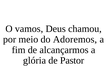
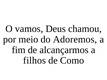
glória: glória -> filhos (34, 61)
Pastor: Pastor -> Como (72, 61)
